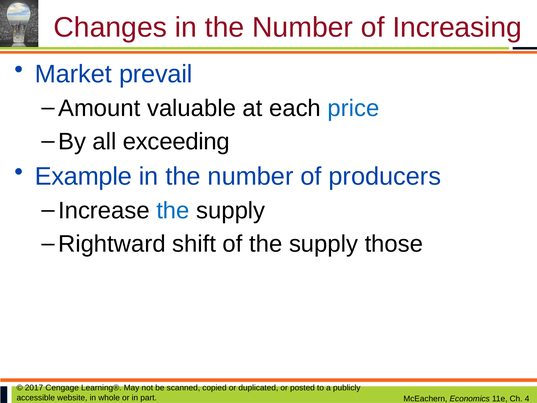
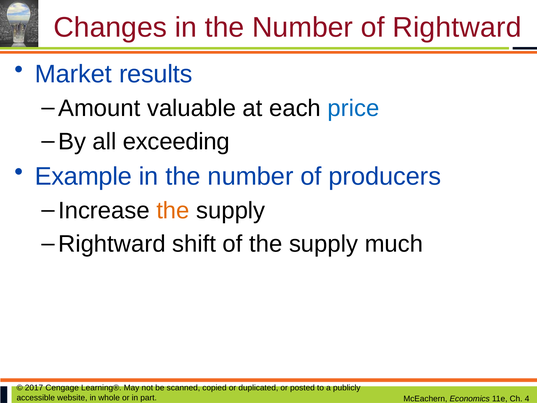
of Increasing: Increasing -> Rightward (457, 27)
prevail: prevail -> results (156, 74)
the colour: blue -> orange (173, 211)
those: those -> much (394, 244)
